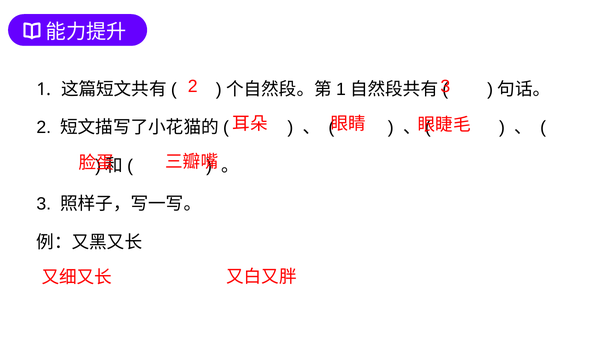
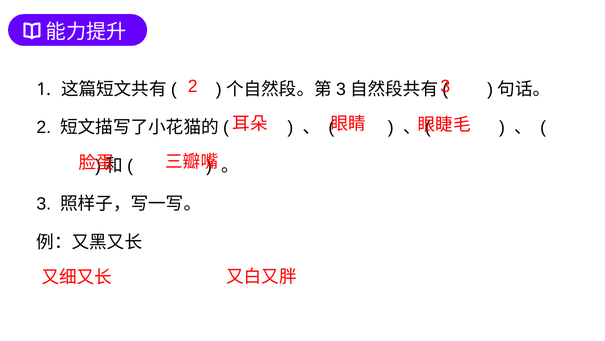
1: 1 -> 3 (341, 89)
